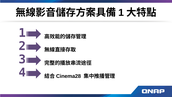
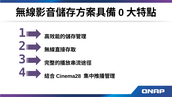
1: 1 -> 0 (121, 13)
